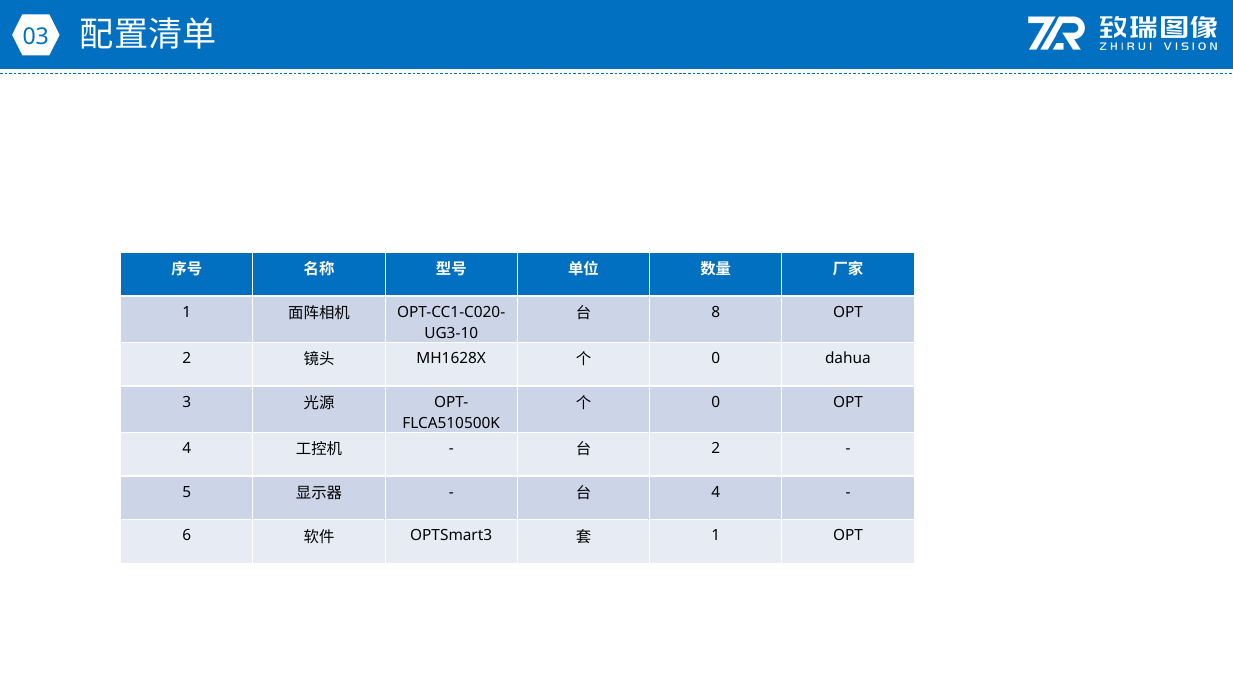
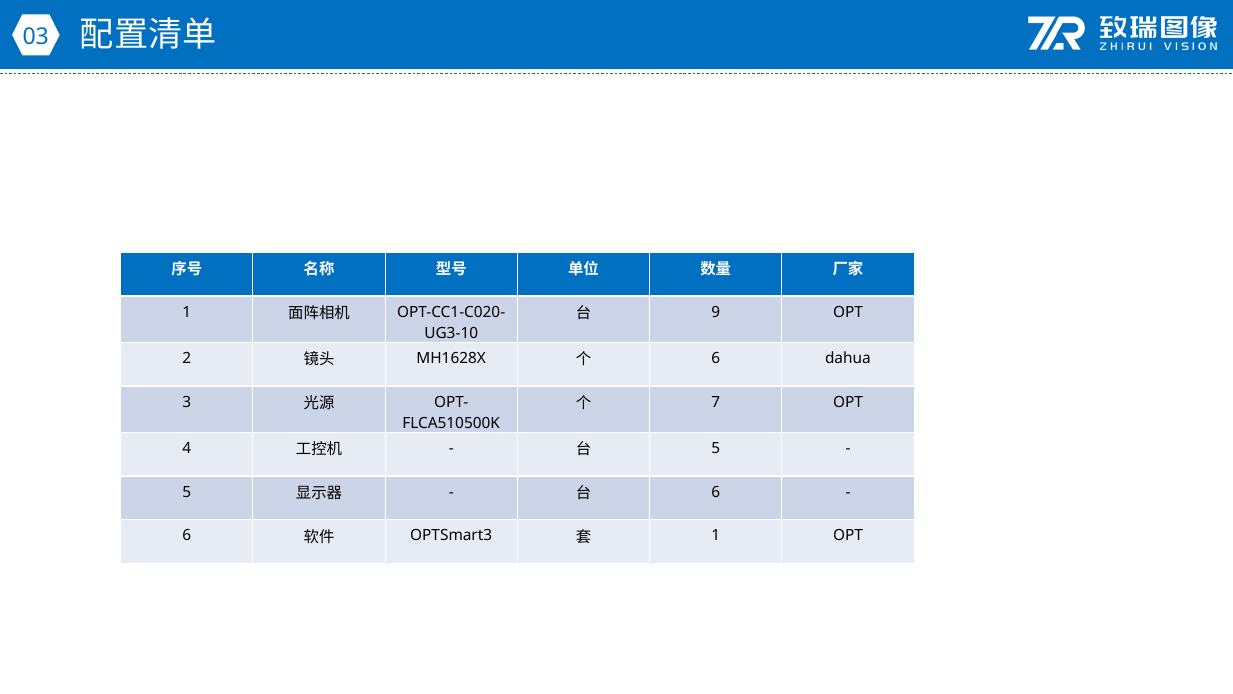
8: 8 -> 9 (716, 312)
0: 0 -> 6 (716, 358)
0: 0 -> 7 (716, 402)
2: 2 -> 5 (716, 448)
4: 4 -> 6 (716, 492)
